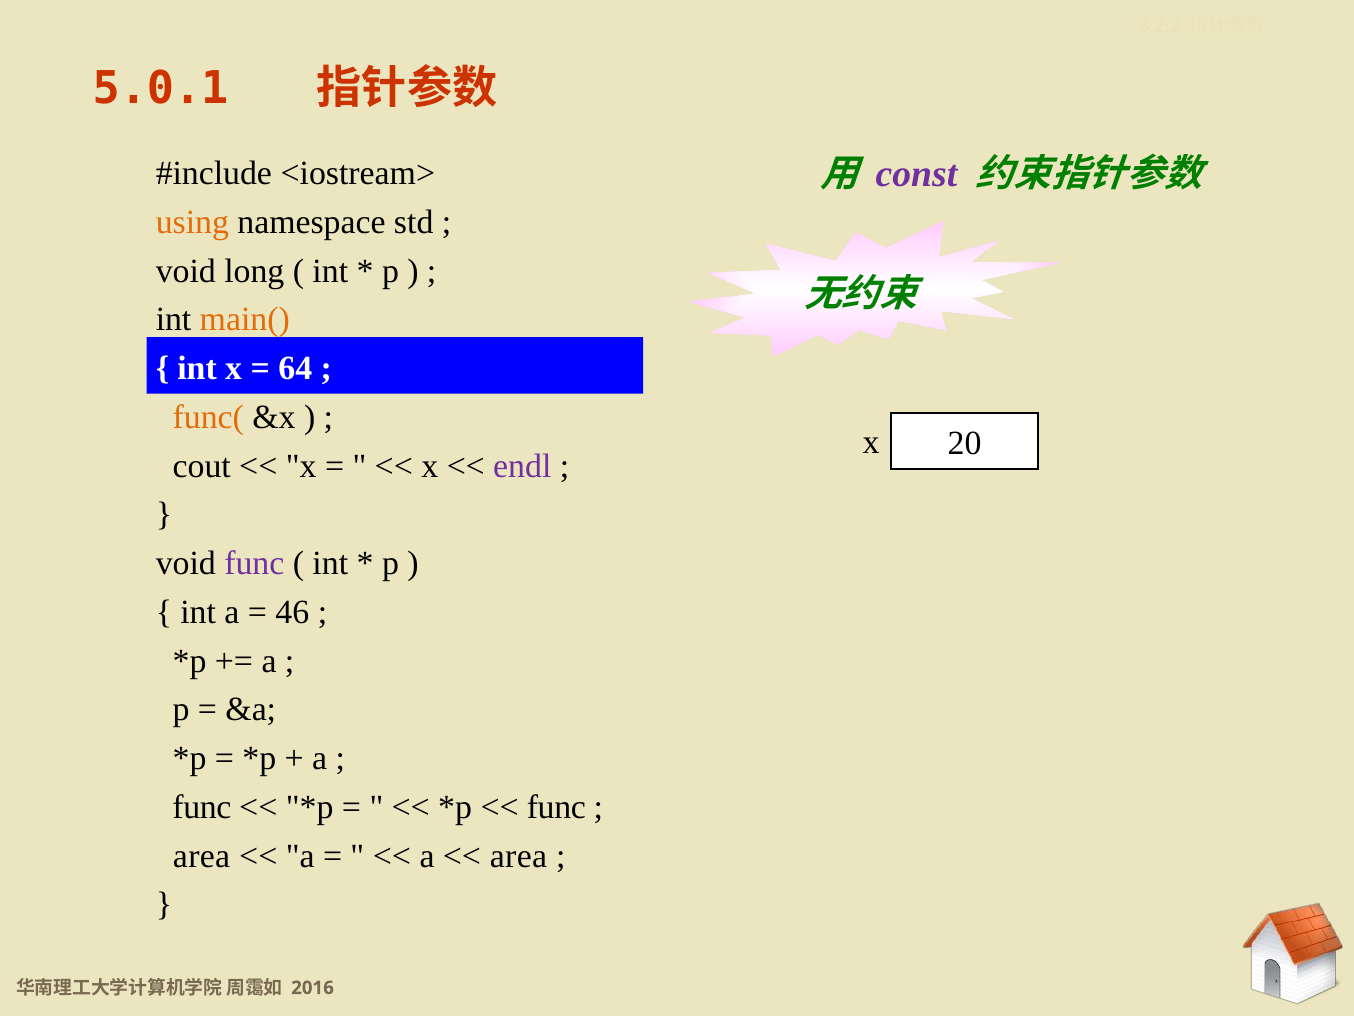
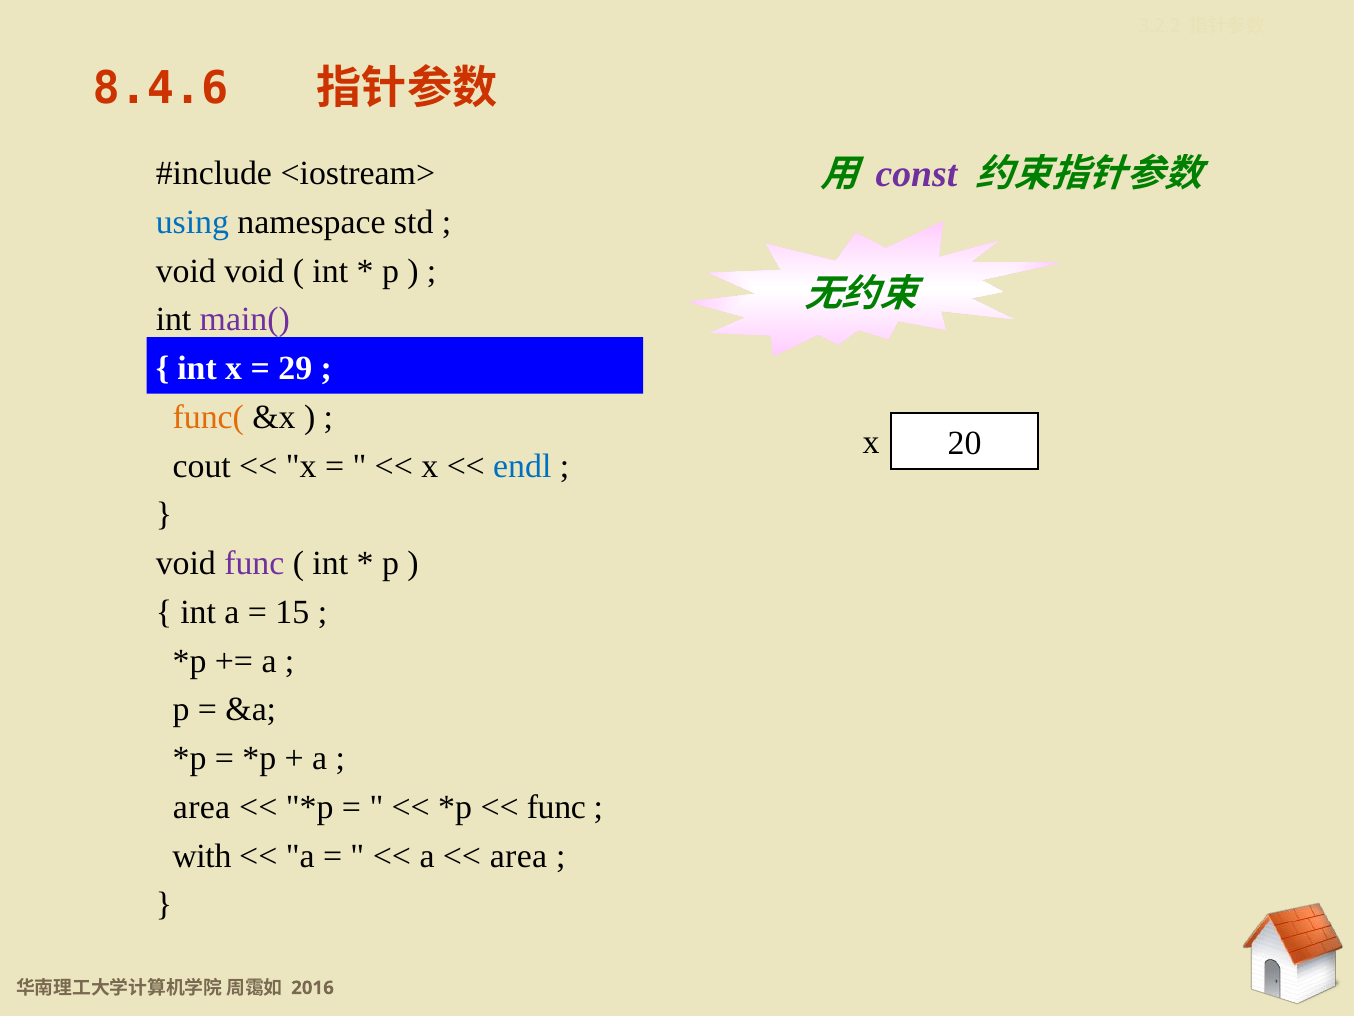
5.0.1: 5.0.1 -> 8.4.6 (161, 89)
using colour: orange -> blue (192, 222)
void long: long -> void (254, 271)
main( colour: orange -> purple (245, 320)
64: 64 -> 29 (295, 368)
endl colour: purple -> blue (522, 466)
46: 46 -> 15 (292, 612)
func: func -> area (202, 807)
area: area -> with (202, 855)
